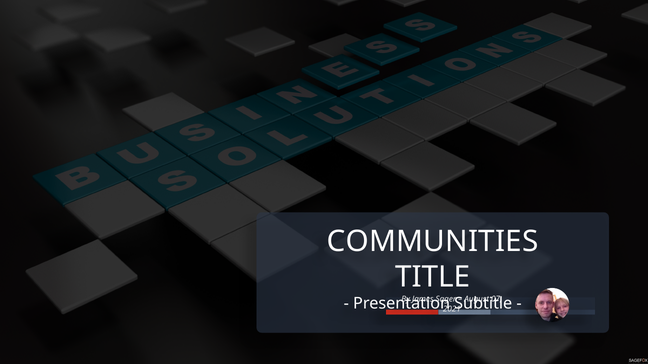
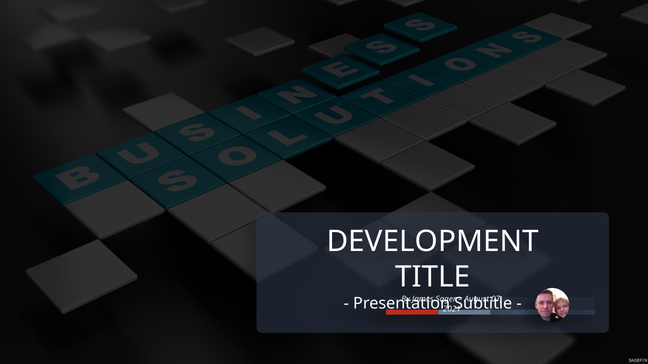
COMMUNITIES: COMMUNITIES -> DEVELOPMENT (433, 242)
